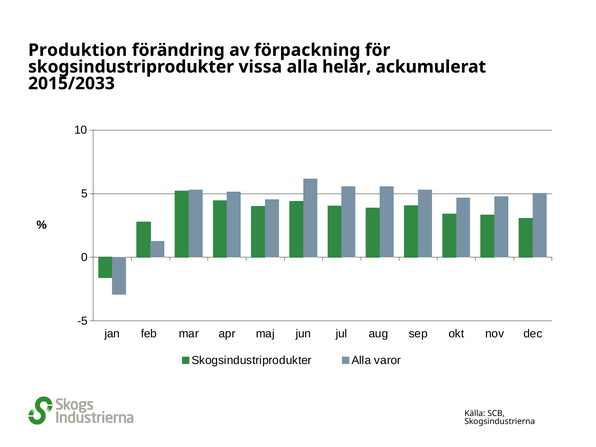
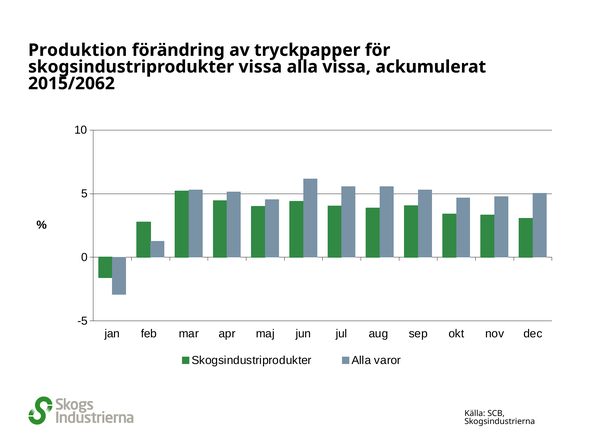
förpackning: förpackning -> tryckpapper (307, 50)
alla helår: helår -> vissa (347, 67)
2015/2033: 2015/2033 -> 2015/2062 (71, 83)
